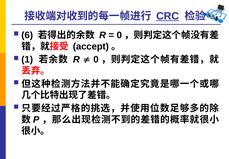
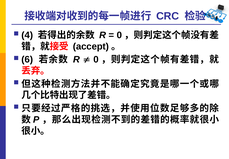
CRC underline: present -> none (168, 16)
6: 6 -> 4 (27, 35)
1: 1 -> 6 (27, 59)
